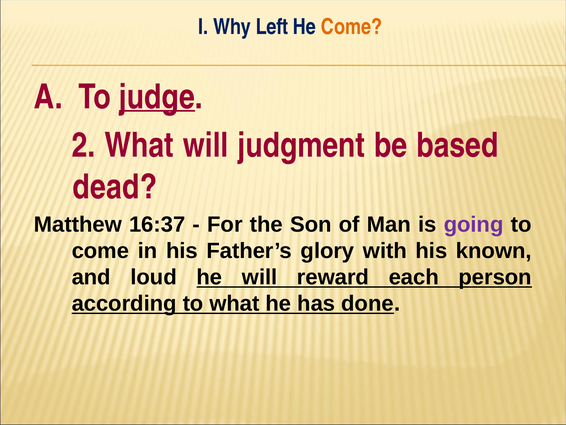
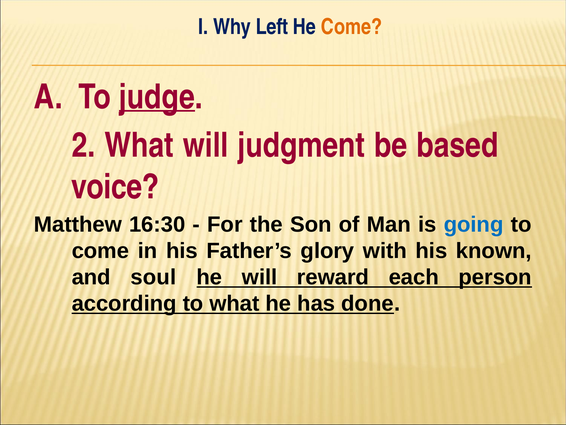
dead: dead -> voice (115, 187)
16:37: 16:37 -> 16:30 (157, 224)
going colour: purple -> blue (474, 224)
loud: loud -> soul (153, 277)
